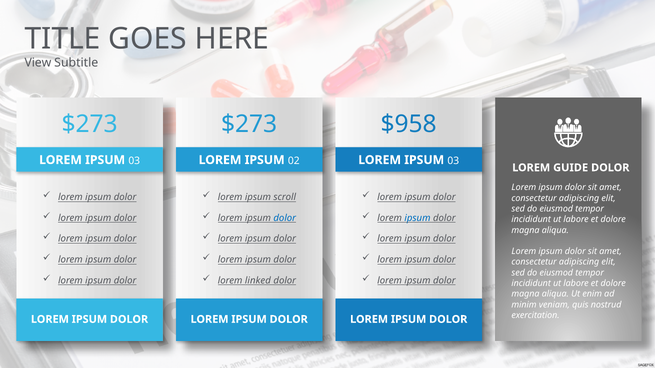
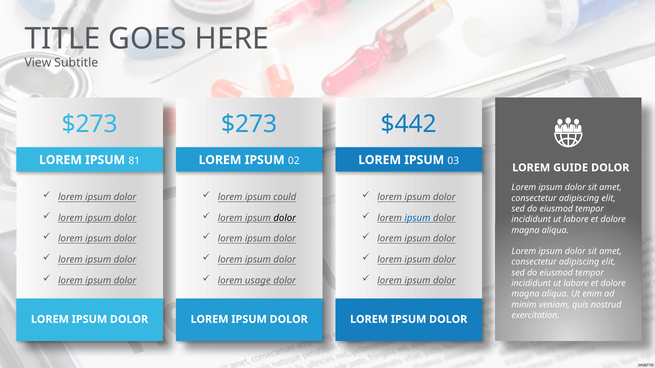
$958: $958 -> $442 (409, 124)
03: 03 -> 81 (134, 161)
scroll: scroll -> could (285, 197)
dolor colour: blue -> black (285, 218)
linked: linked -> usage (258, 281)
